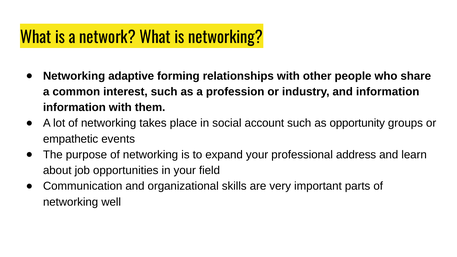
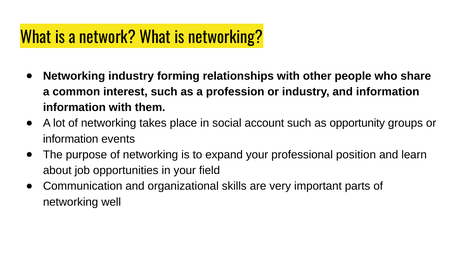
Networking adaptive: adaptive -> industry (131, 76)
empathetic: empathetic -> information (71, 139)
address: address -> position (356, 155)
